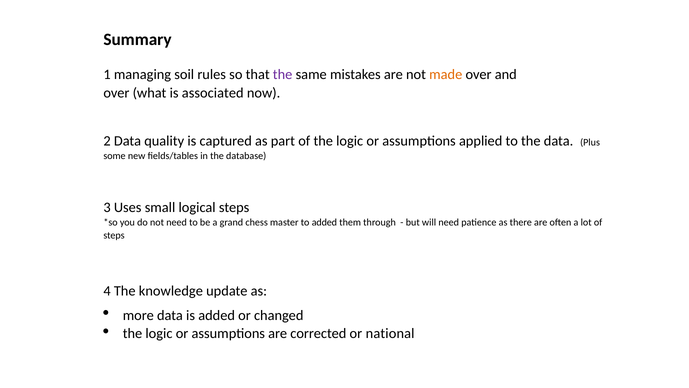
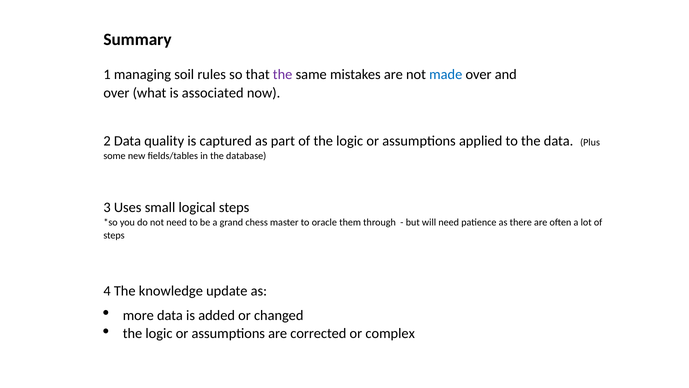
made colour: orange -> blue (446, 75)
to added: added -> oracle (324, 222)
national: national -> complex (390, 333)
